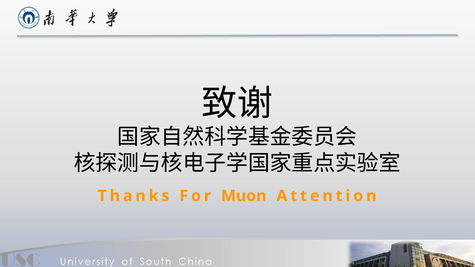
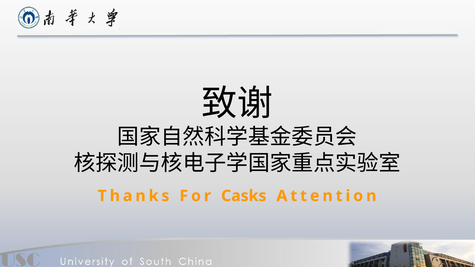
Muon: Muon -> Casks (244, 196)
